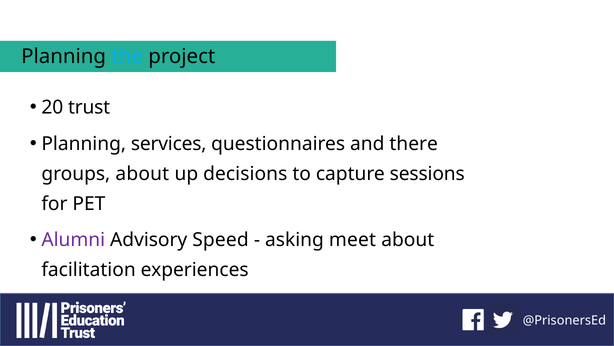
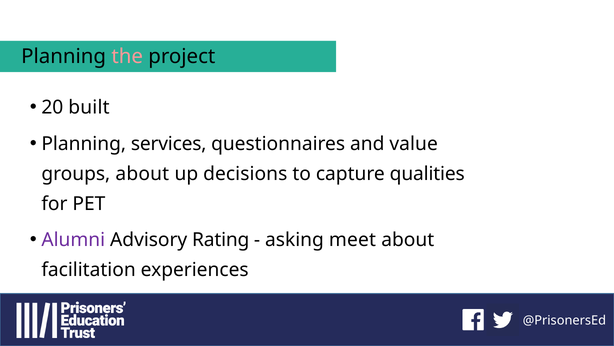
the colour: light blue -> pink (127, 56)
trust: trust -> built (89, 107)
there: there -> value (414, 143)
sessions: sessions -> qualities (427, 173)
Speed: Speed -> Rating (221, 240)
